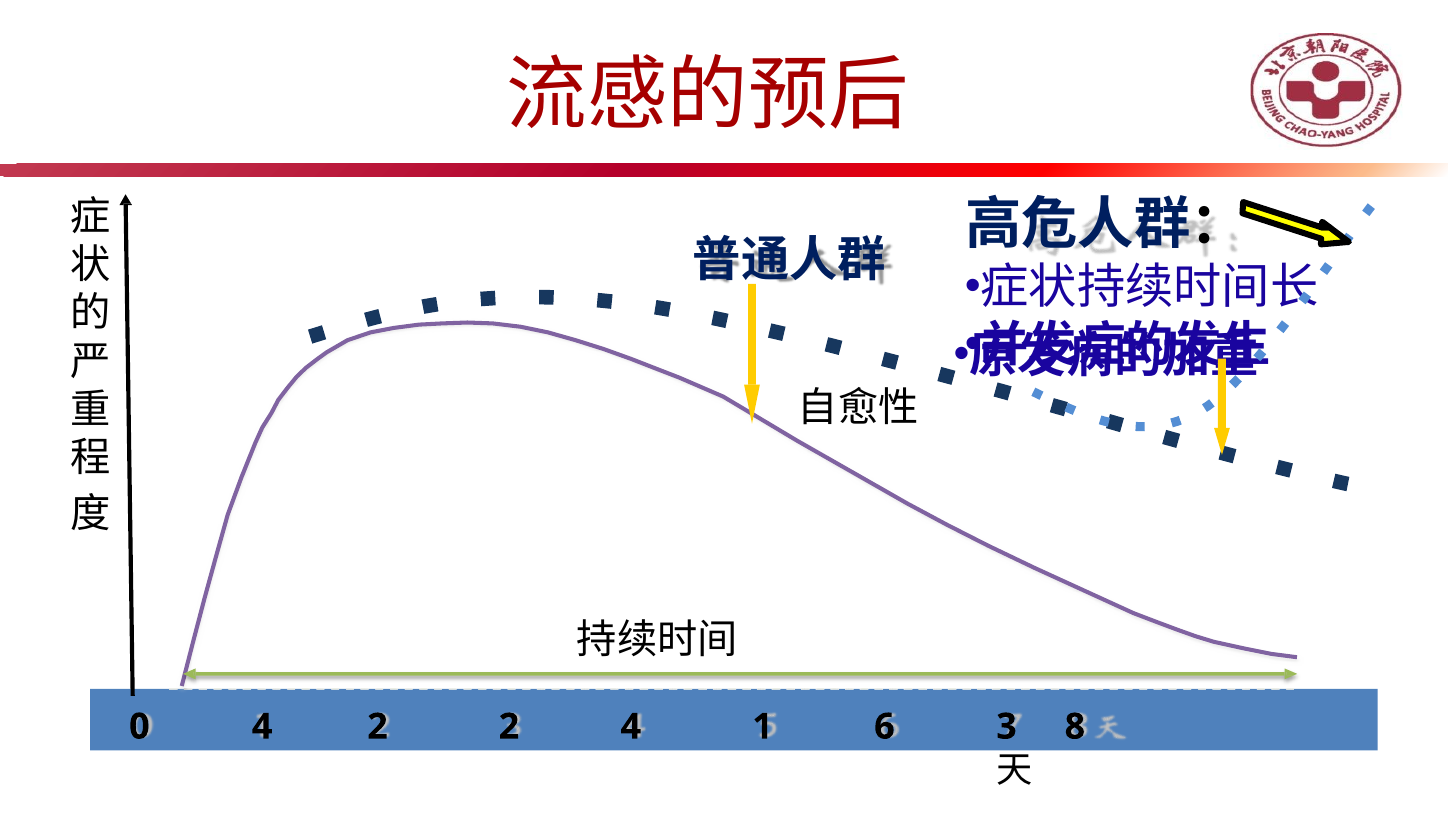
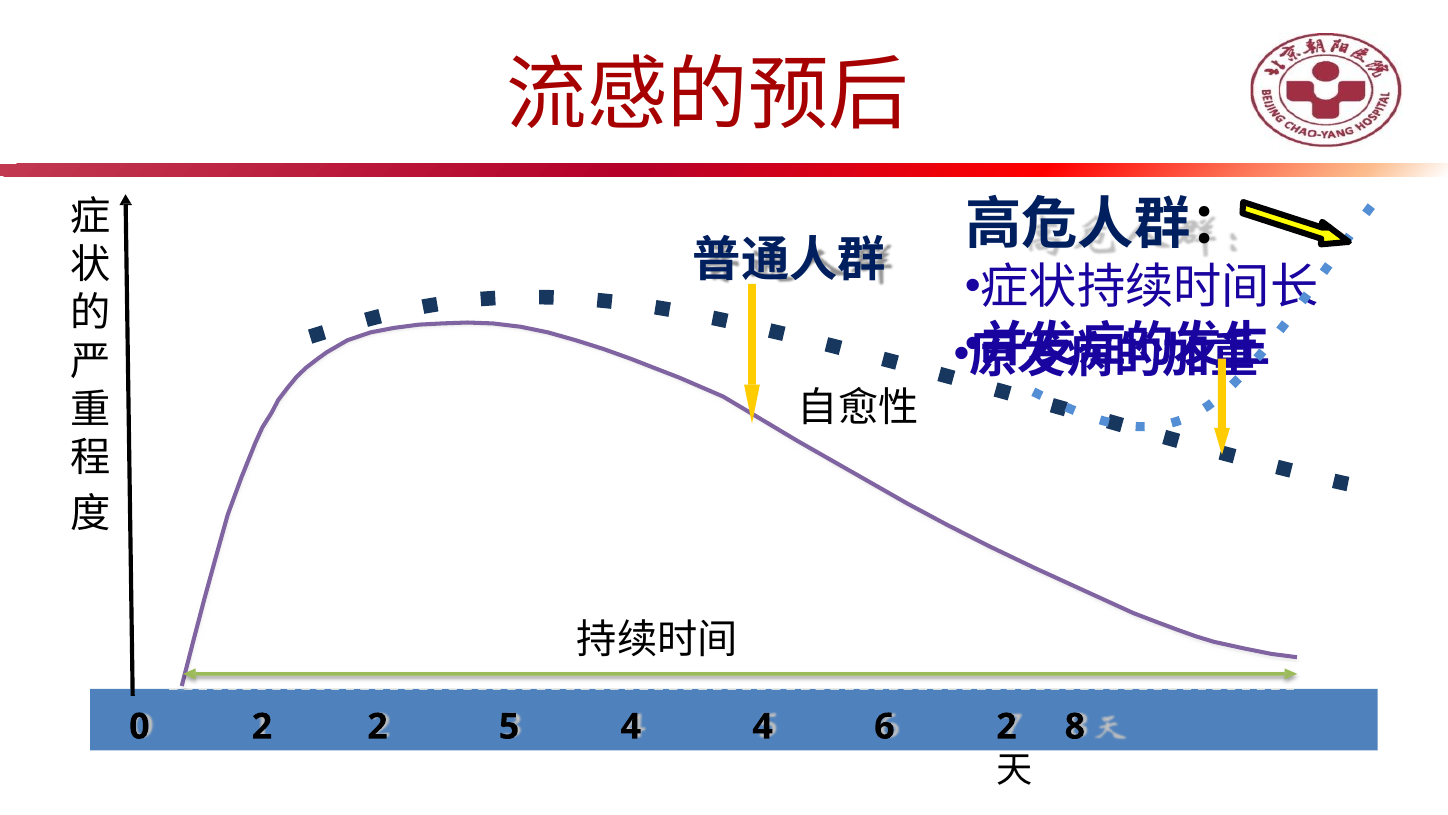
0 4: 4 -> 2 (262, 726)
2 2: 2 -> 5 (509, 726)
4 1: 1 -> 4 (763, 726)
6 3: 3 -> 2 (1007, 726)
